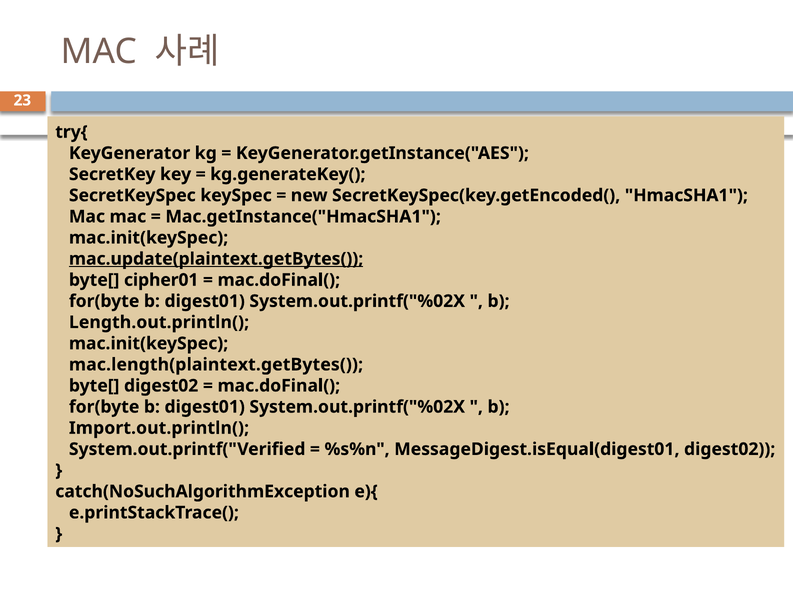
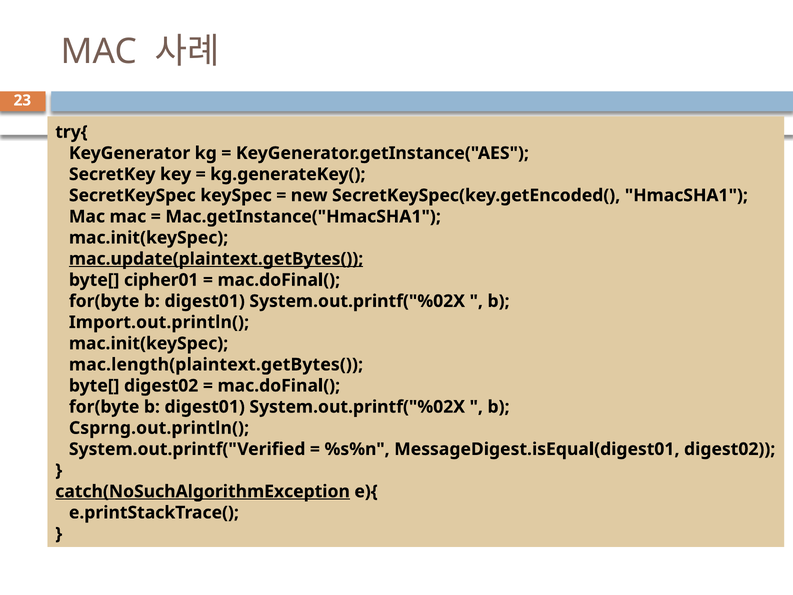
Length.out.println(: Length.out.println( -> Import.out.println( (159, 322)
Import.out.println(: Import.out.println( -> Csprng.out.println( (159, 428)
catch(NoSuchAlgorithmException underline: none -> present (203, 491)
